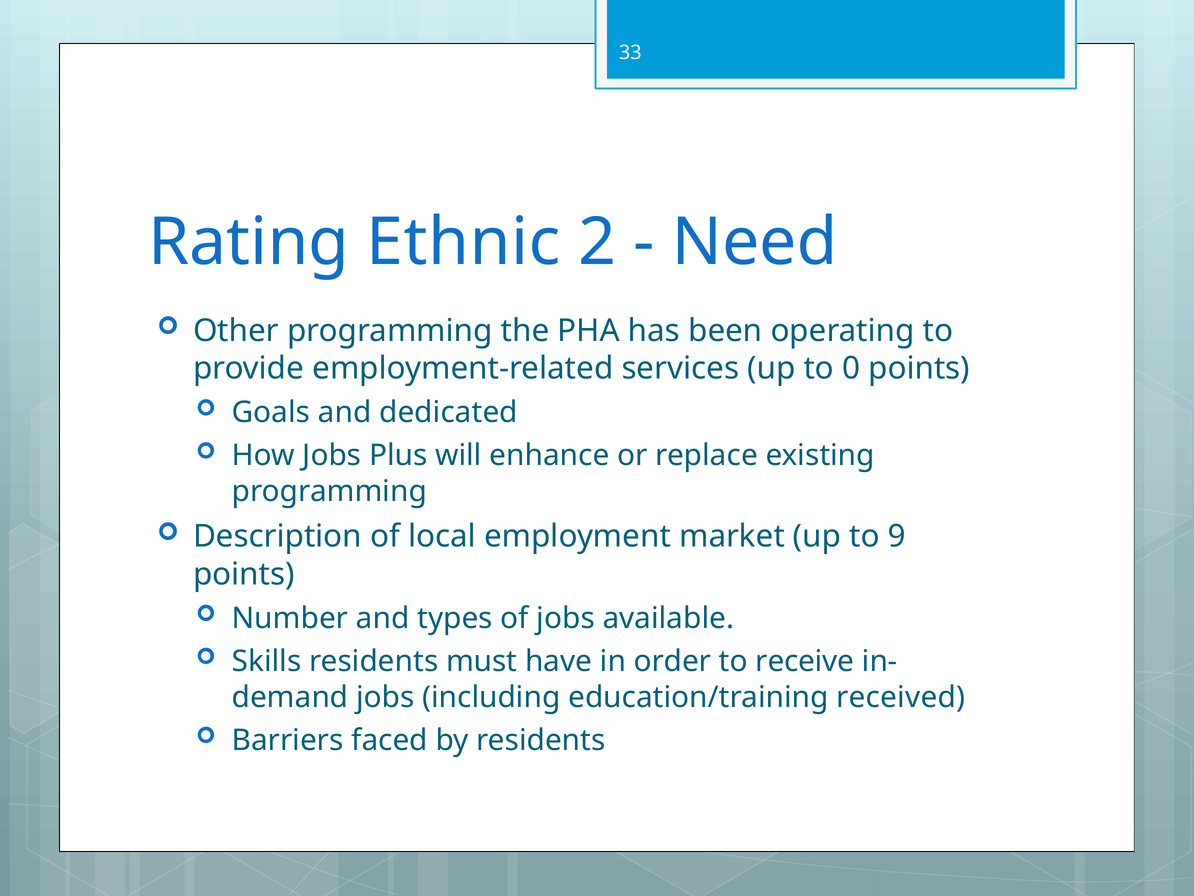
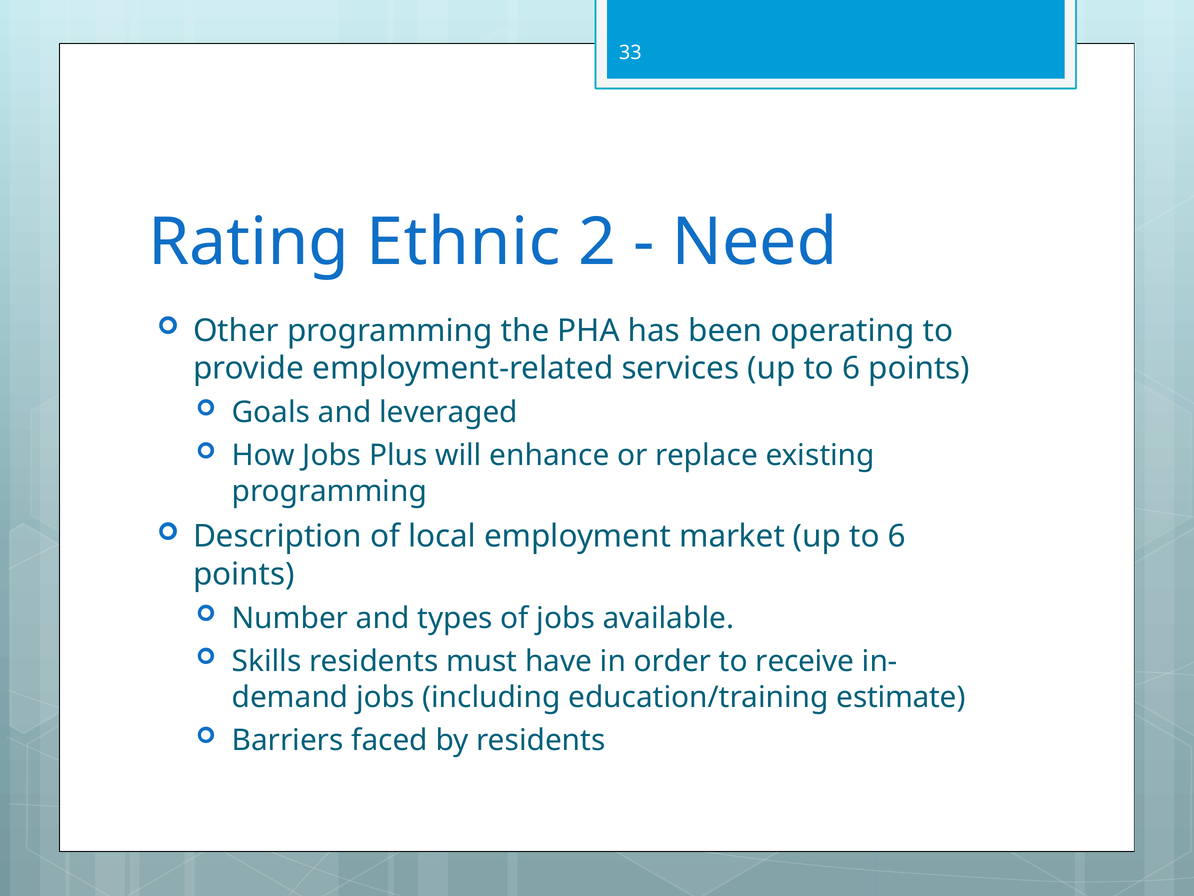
services up to 0: 0 -> 6 (851, 368)
dedicated: dedicated -> leveraged (449, 412)
market up to 9: 9 -> 6 (897, 536)
received: received -> estimate (901, 697)
